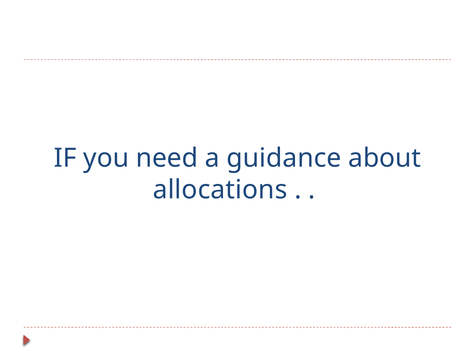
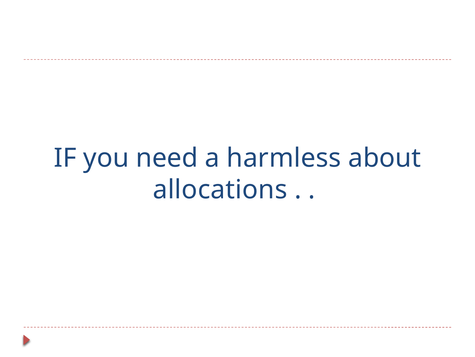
guidance: guidance -> harmless (284, 158)
